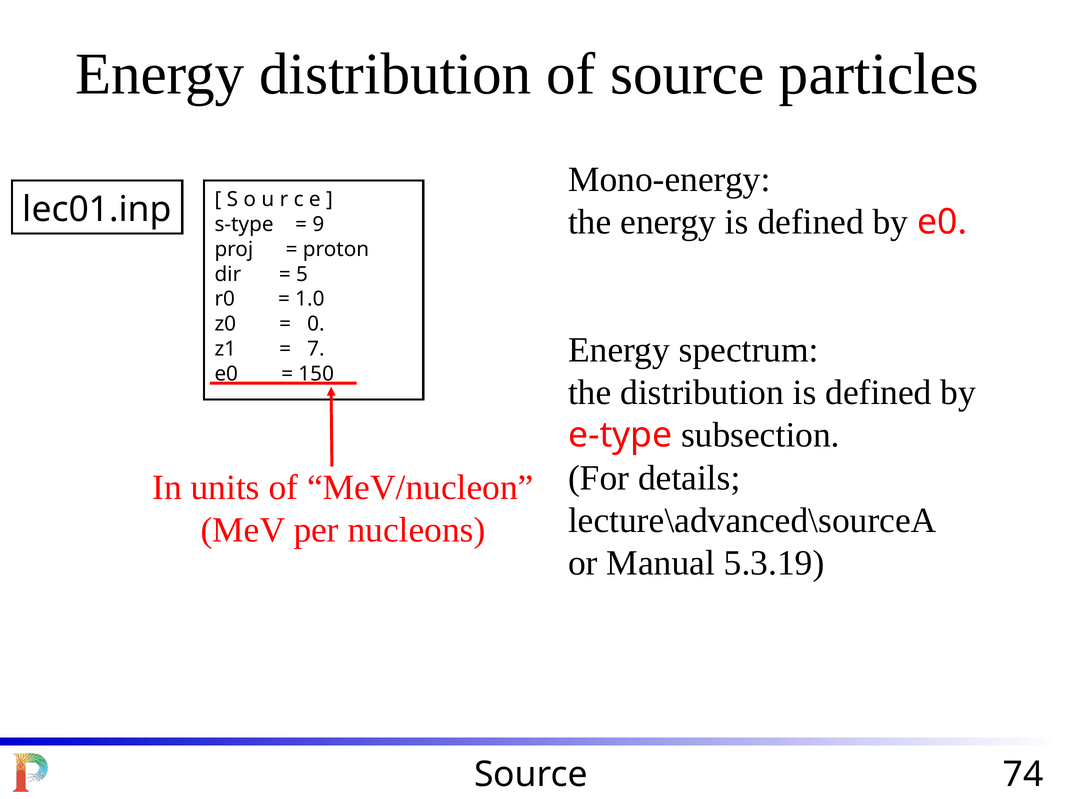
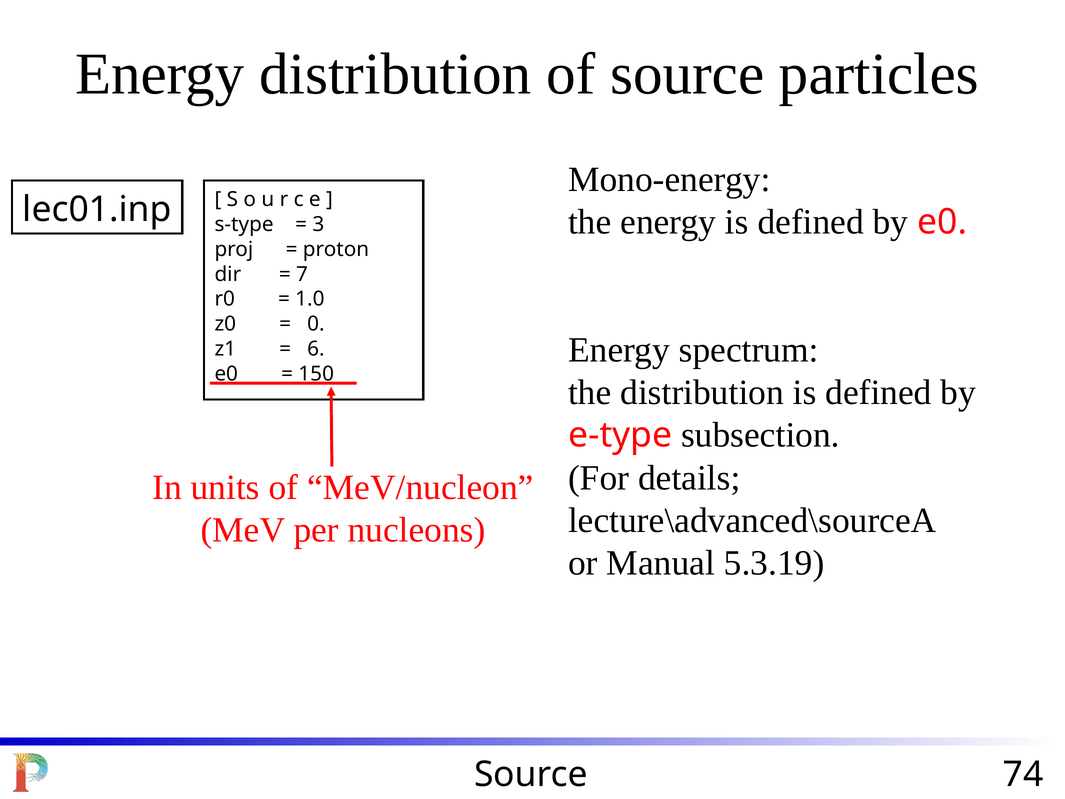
9: 9 -> 3 (318, 224)
5: 5 -> 7 (302, 274)
7: 7 -> 6 (316, 349)
